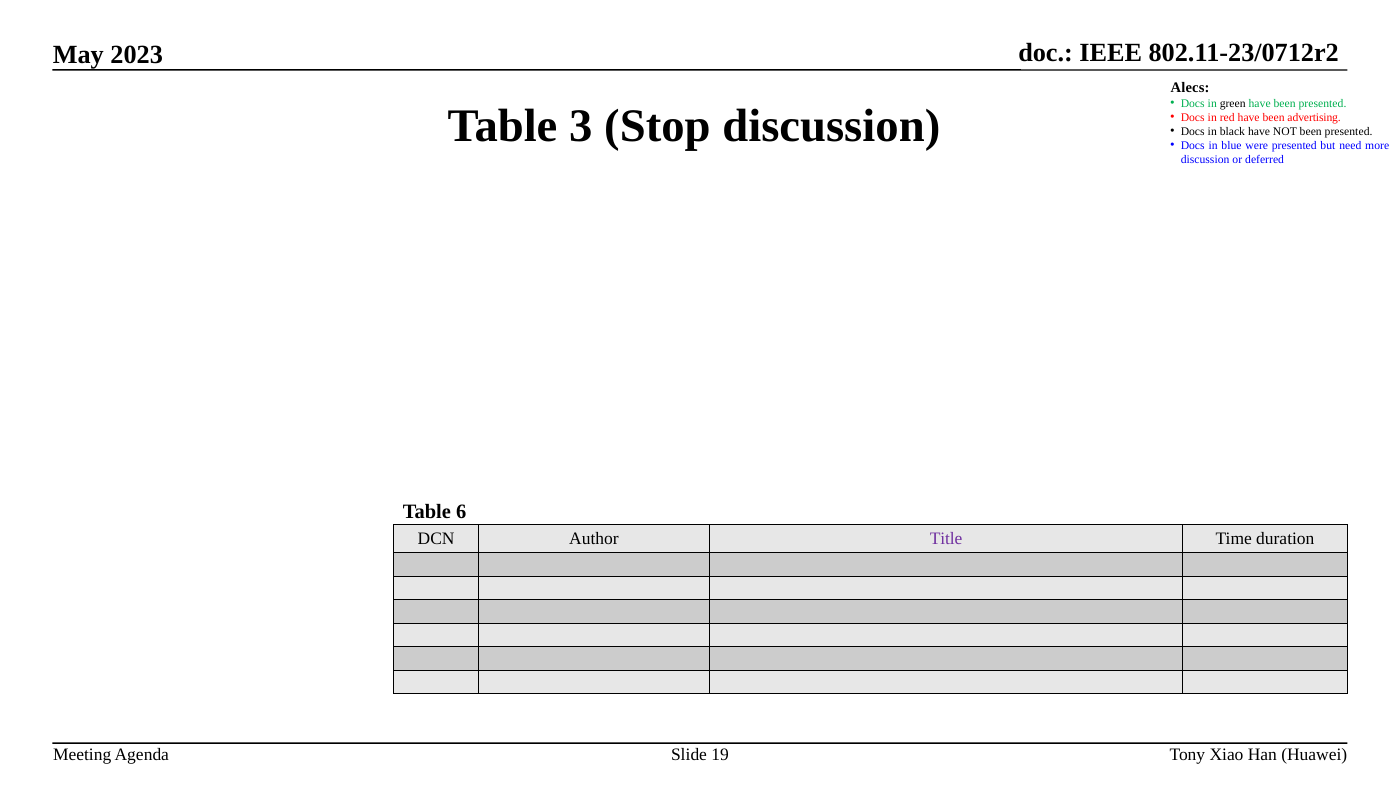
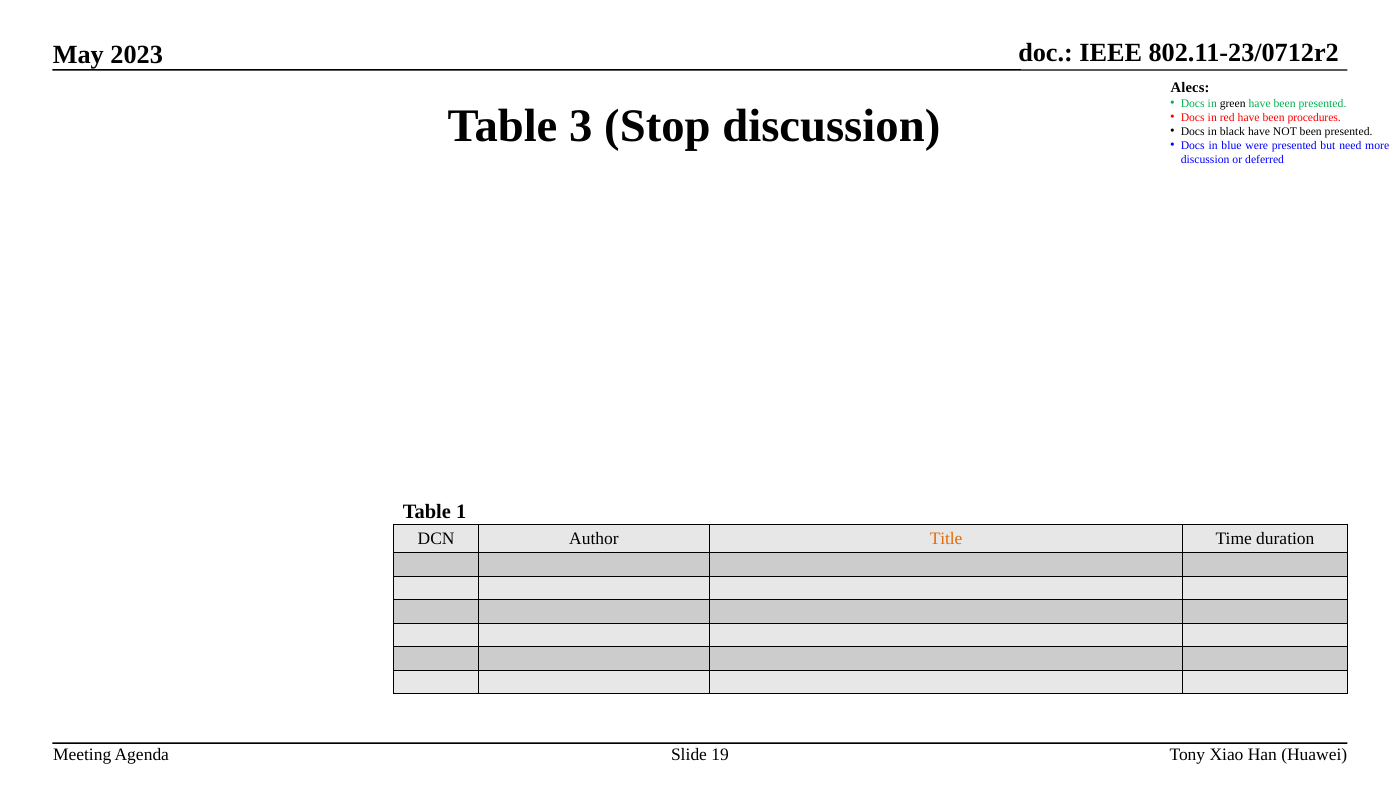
advertising: advertising -> procedures (1314, 118)
6: 6 -> 1 (461, 512)
Title colour: purple -> orange (946, 539)
